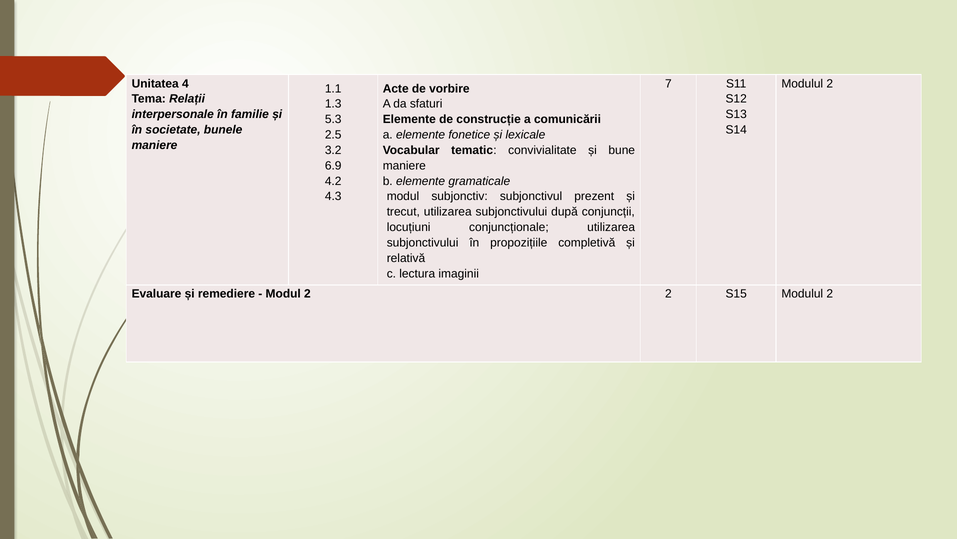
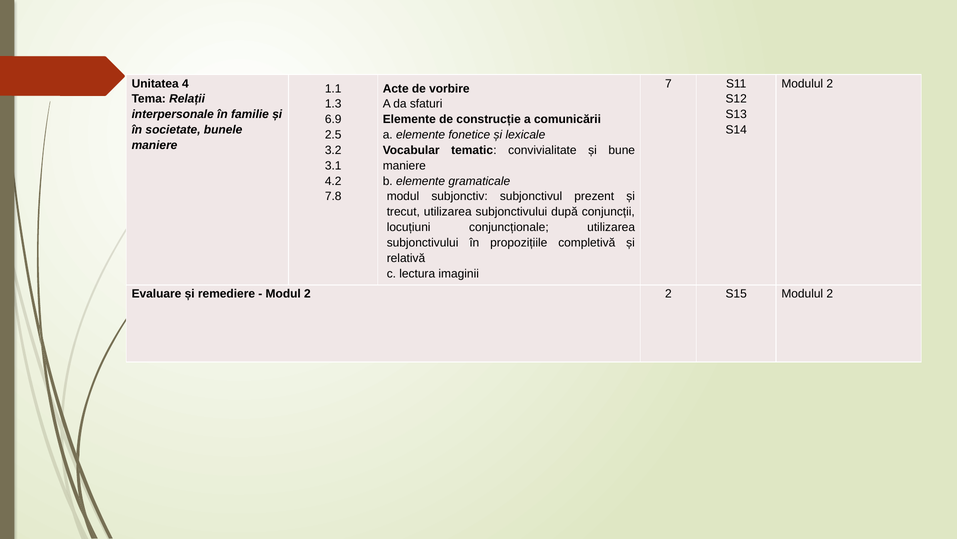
5.3: 5.3 -> 6.9 (333, 119)
6.9: 6.9 -> 3.1 (333, 165)
4.3: 4.3 -> 7.8 (333, 196)
